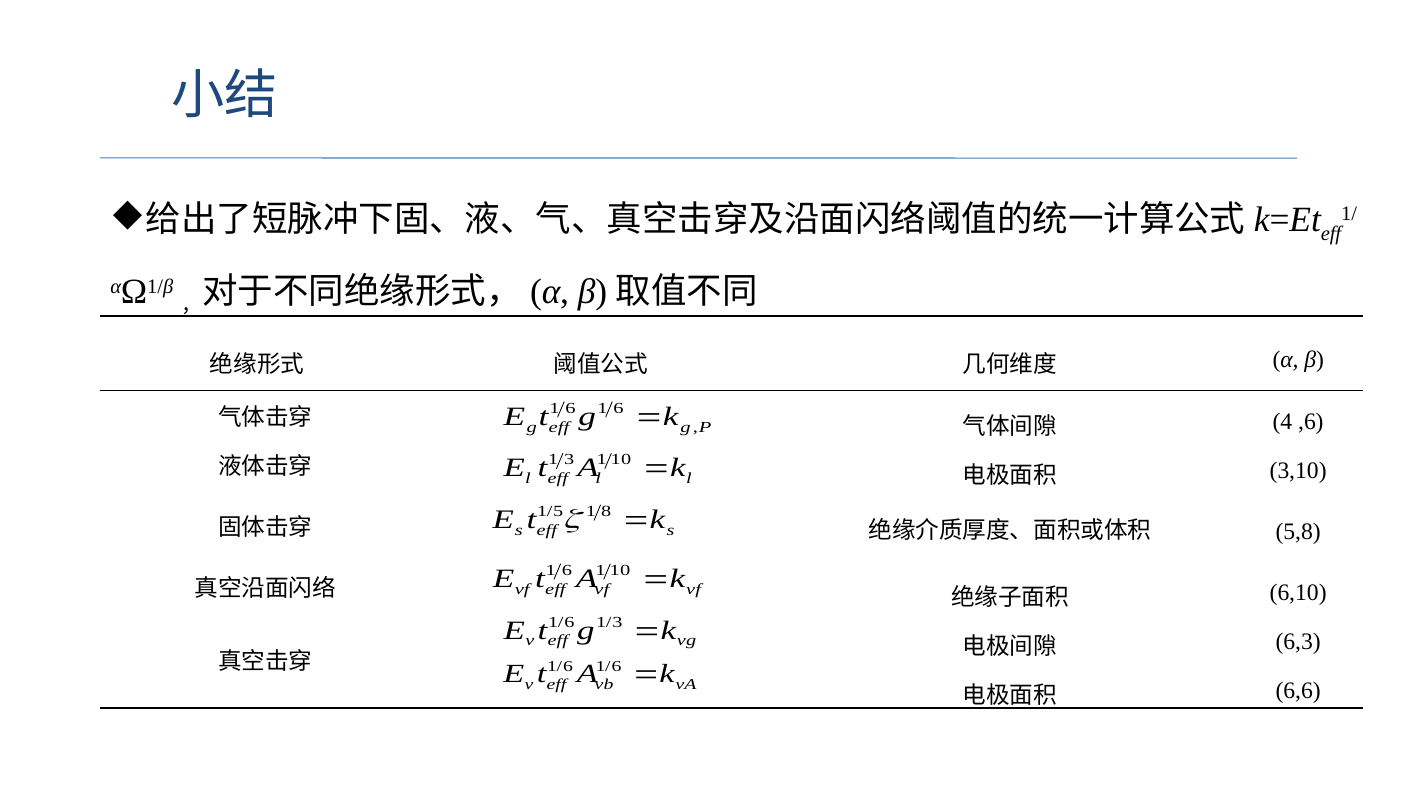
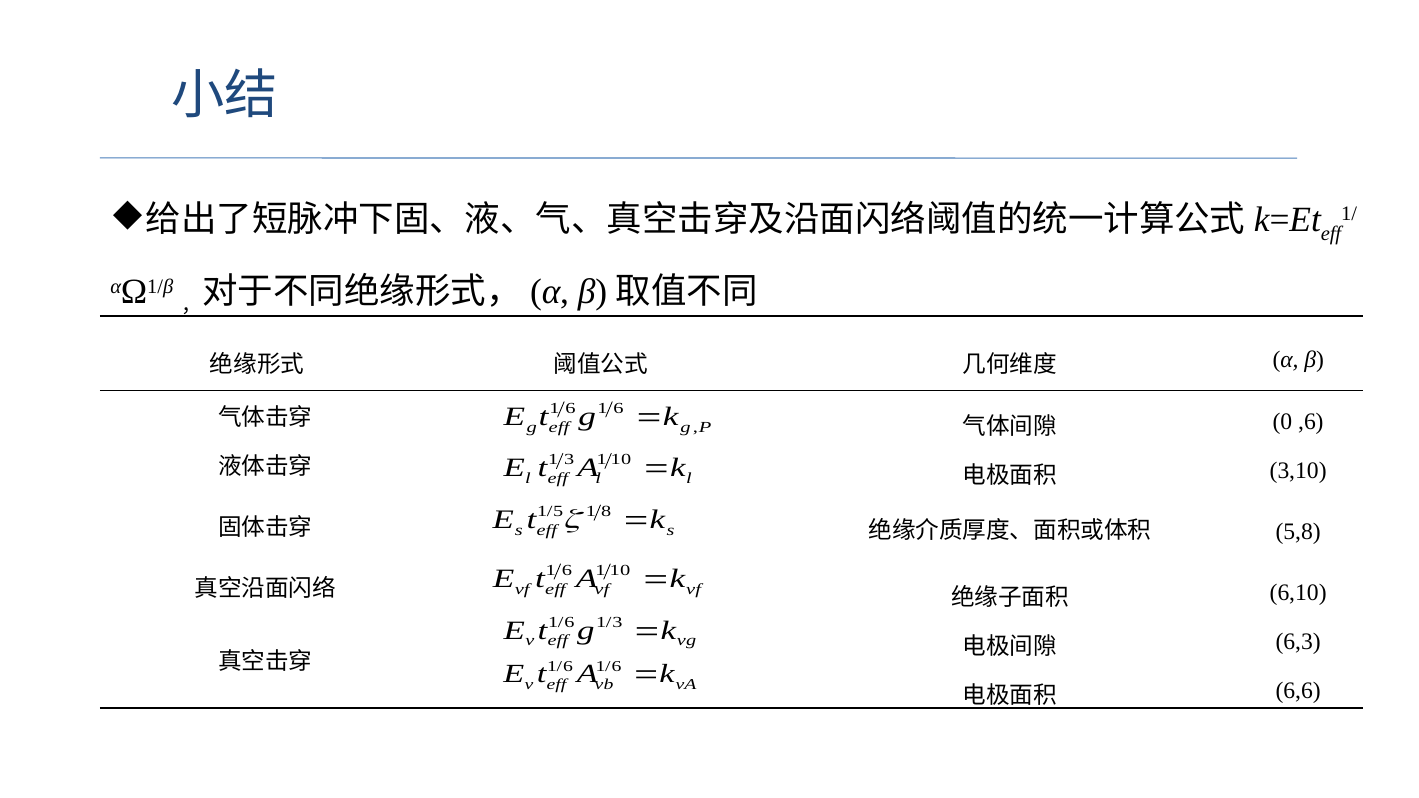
4: 4 -> 0 (1282, 422)
